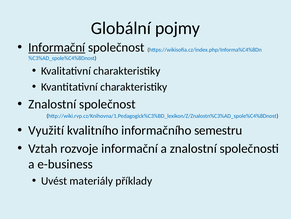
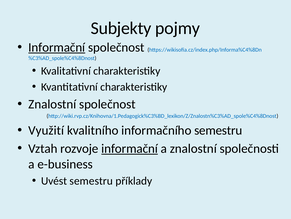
Globální: Globální -> Subjekty (121, 28)
informační underline: none -> present (130, 148)
Uvést materiály: materiály -> semestru (91, 180)
